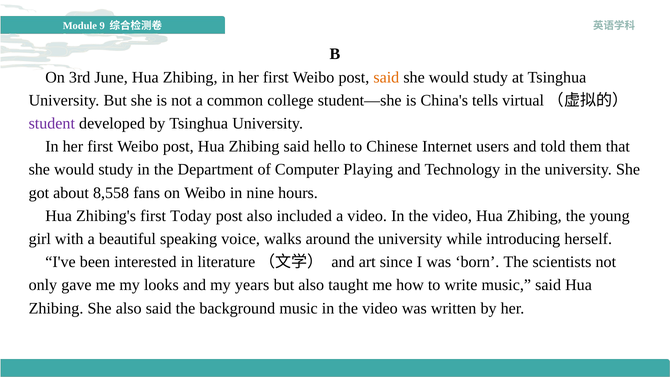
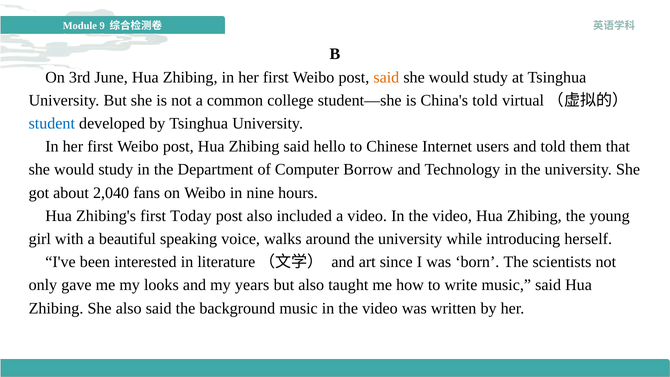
China's tells: tells -> told (485, 100)
student colour: purple -> blue (52, 123)
Playing: Playing -> Borrow (368, 170)
8,558: 8,558 -> 2,040 (111, 193)
